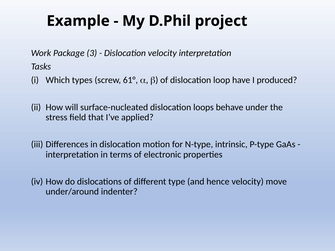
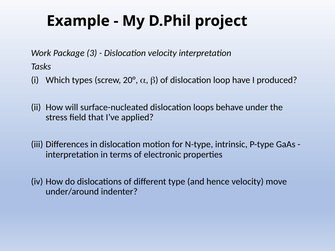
61°: 61° -> 20° (130, 80)
